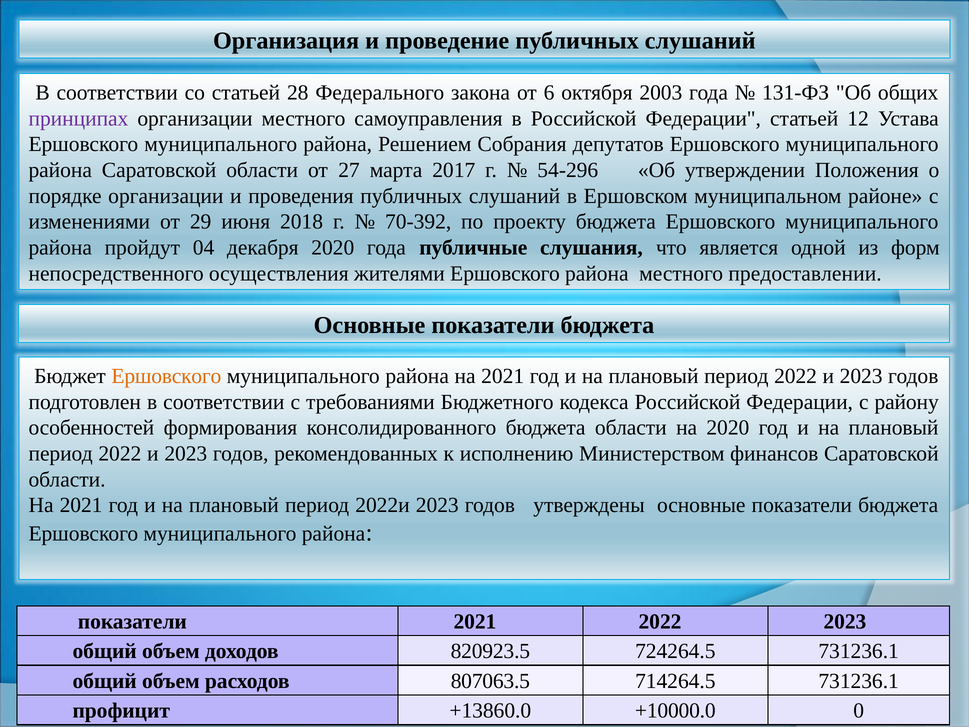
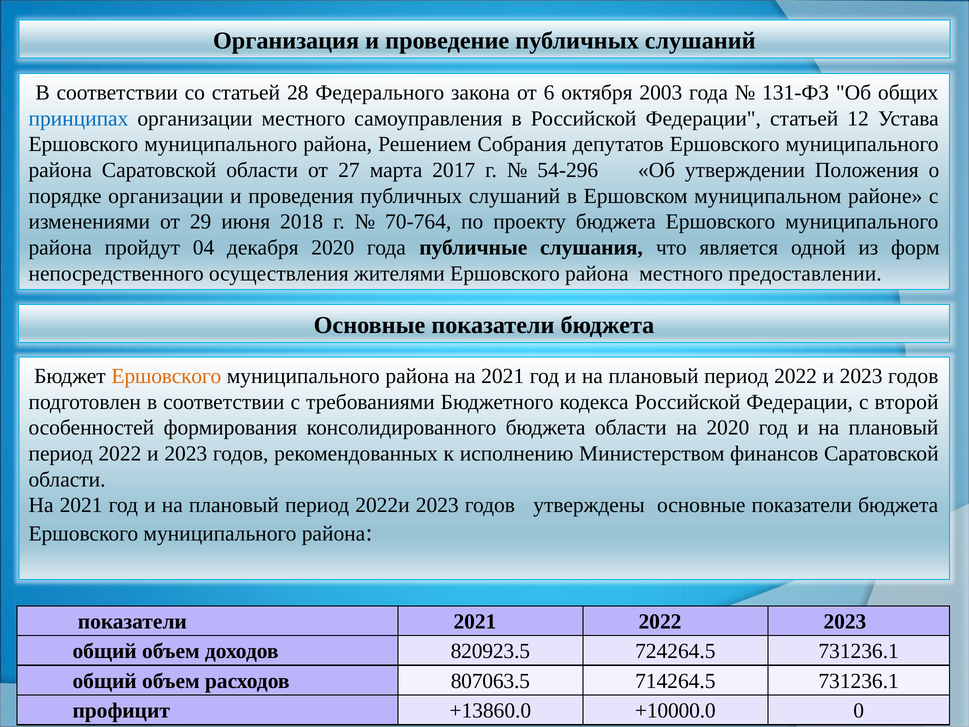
принципах colour: purple -> blue (78, 118)
70-392: 70-392 -> 70-764 (418, 222)
району: району -> второй (907, 402)
